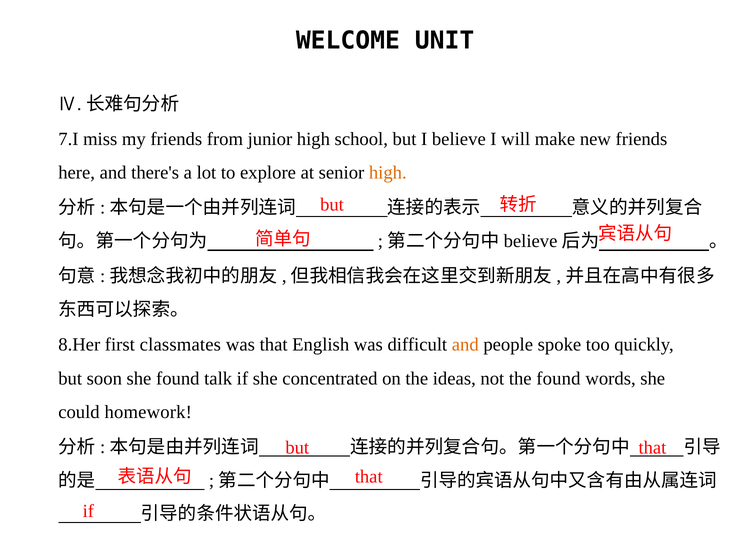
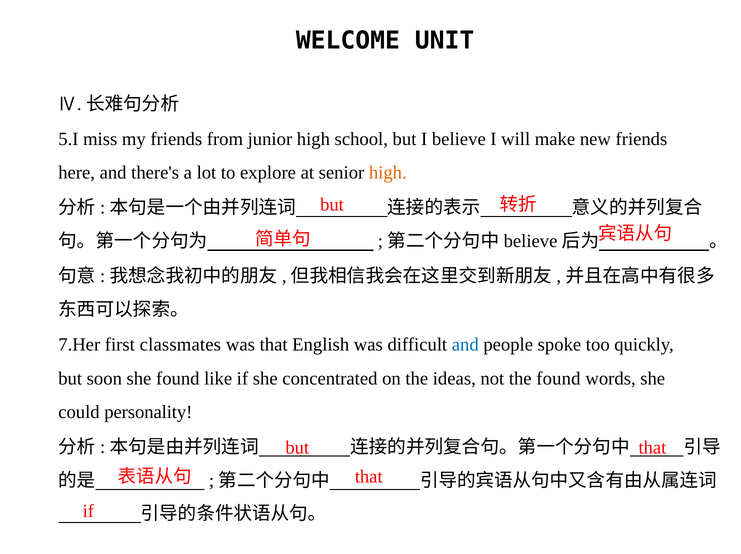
7.I: 7.I -> 5.I (68, 139)
8.Her: 8.Her -> 7.Her (79, 345)
and colour: orange -> blue (465, 345)
talk: talk -> like (218, 379)
homework: homework -> personality (148, 412)
